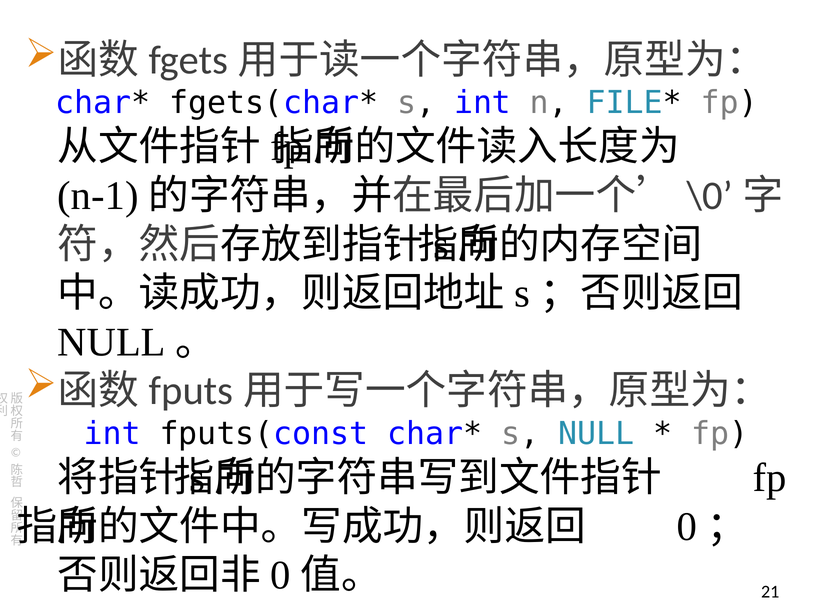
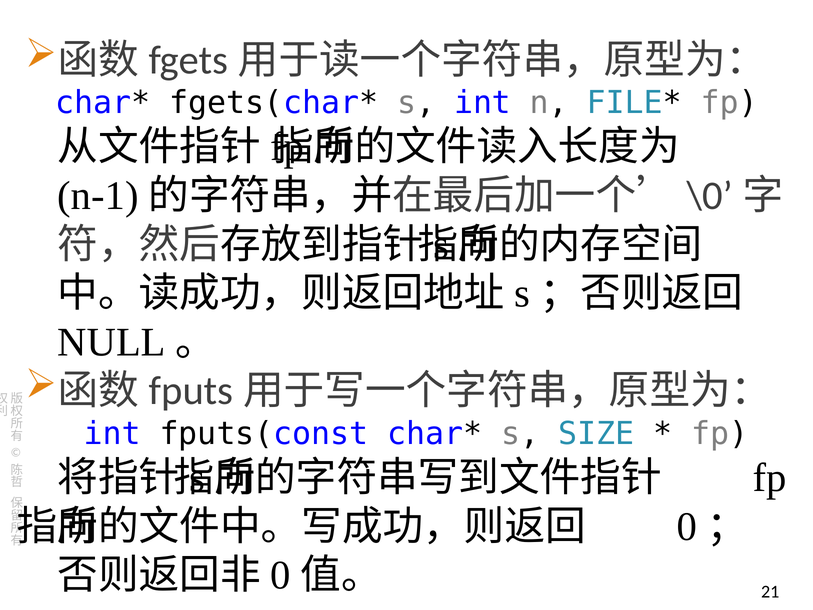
s NULL: NULL -> SIZE (596, 434)
